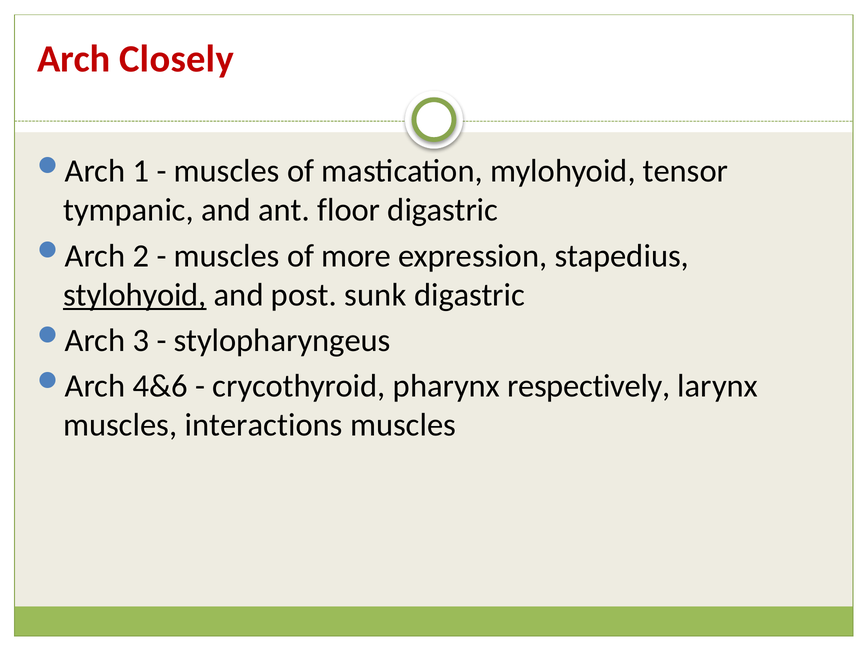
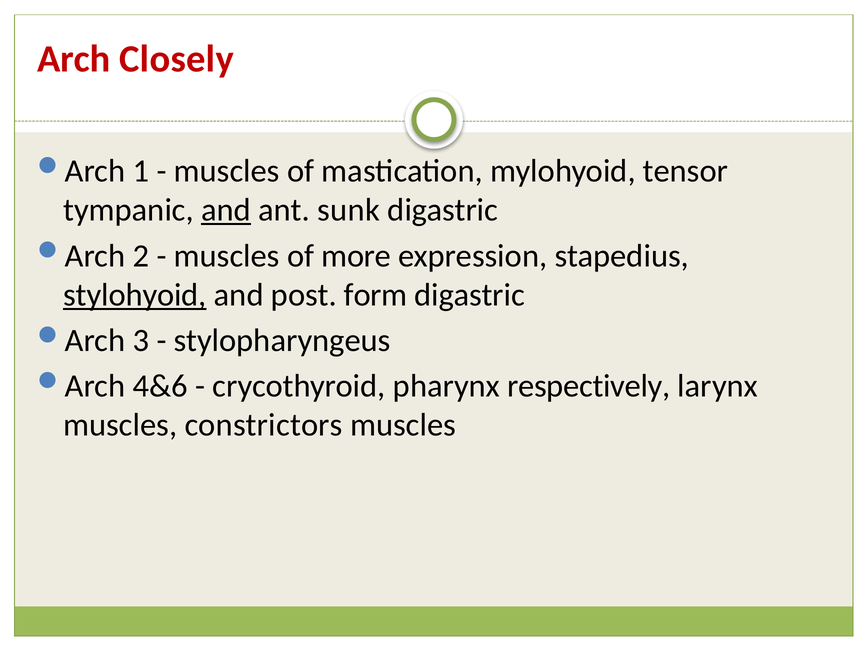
and underline: none -> present (226, 210)
floor: floor -> sunk (348, 210)
sunk: sunk -> form (376, 295)
interactions: interactions -> constrictors (264, 425)
